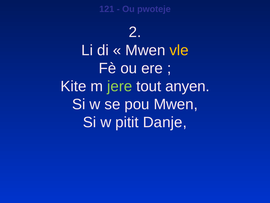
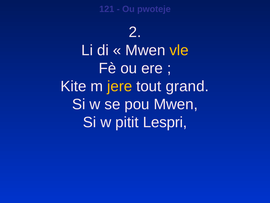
jere colour: light green -> yellow (120, 86)
anyen: anyen -> grand (187, 86)
Danje: Danje -> Lespri (165, 122)
